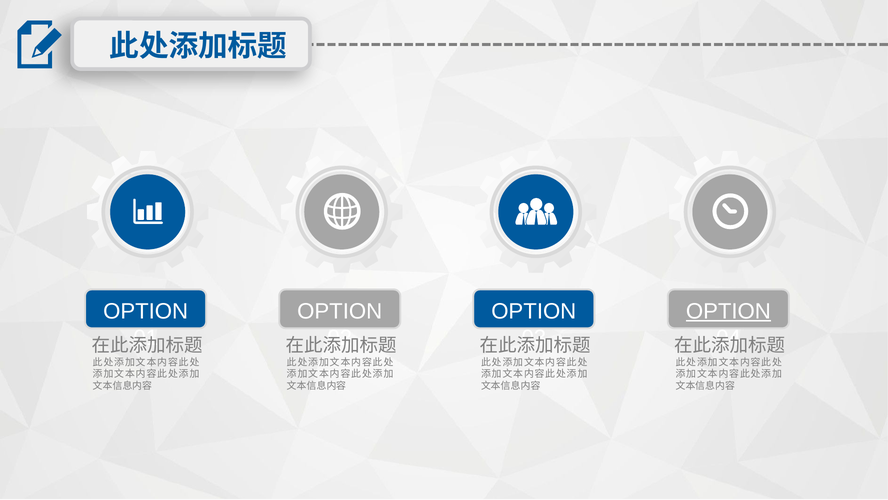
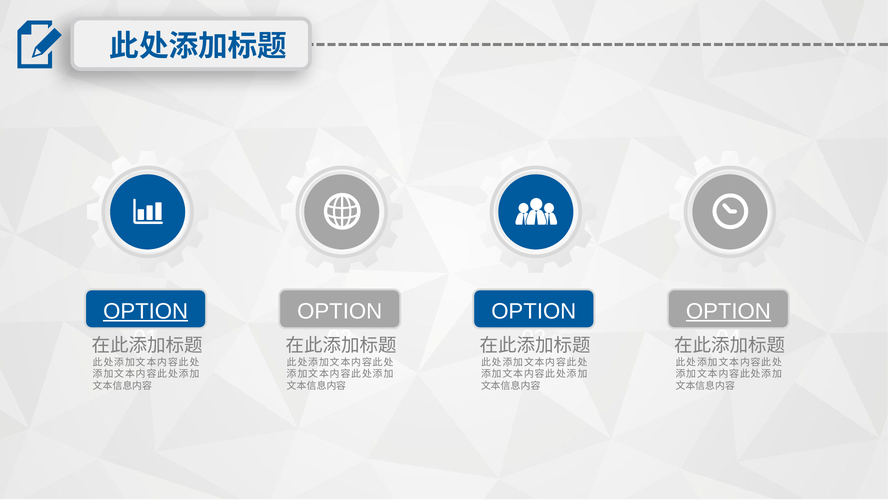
OPTION underline: none -> present (146, 311)
